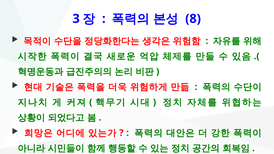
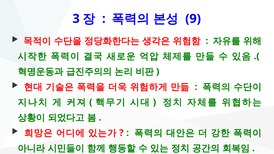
8: 8 -> 9 (193, 19)
